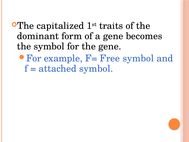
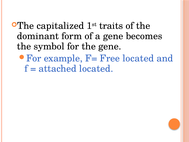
Free symbol: symbol -> located (138, 58)
attached symbol: symbol -> located (96, 69)
